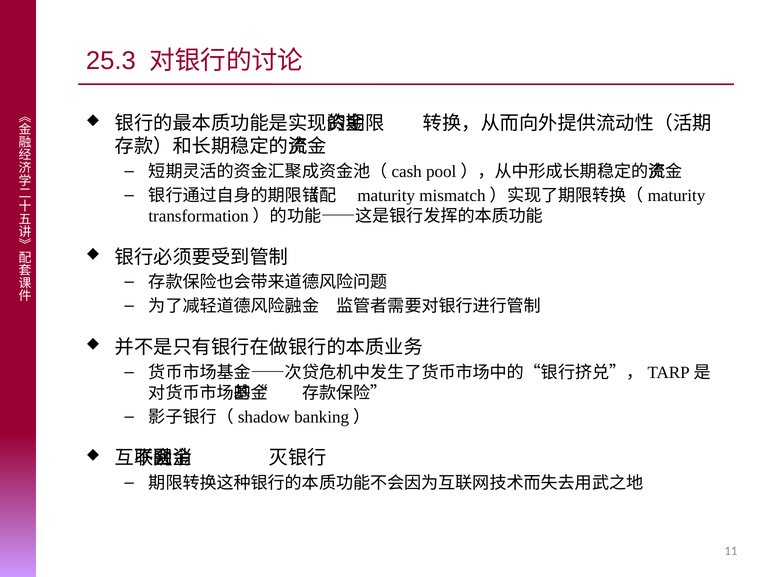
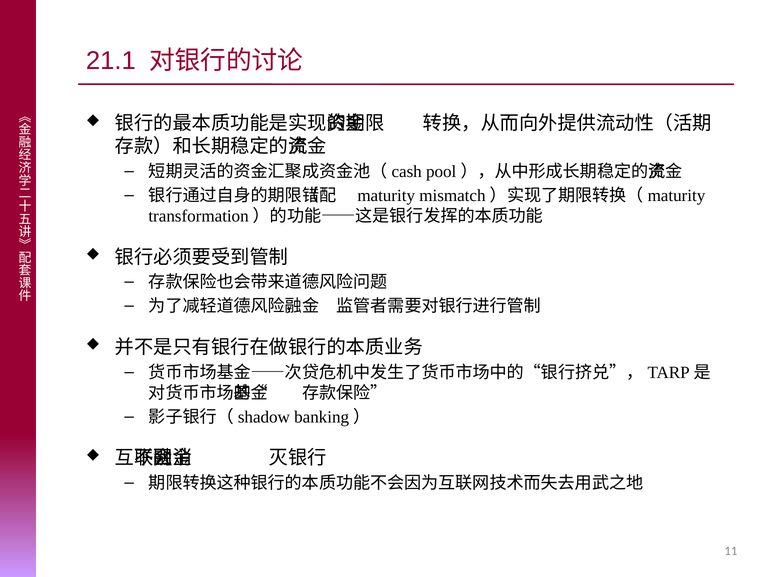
25.3: 25.3 -> 21.1 (111, 61)
